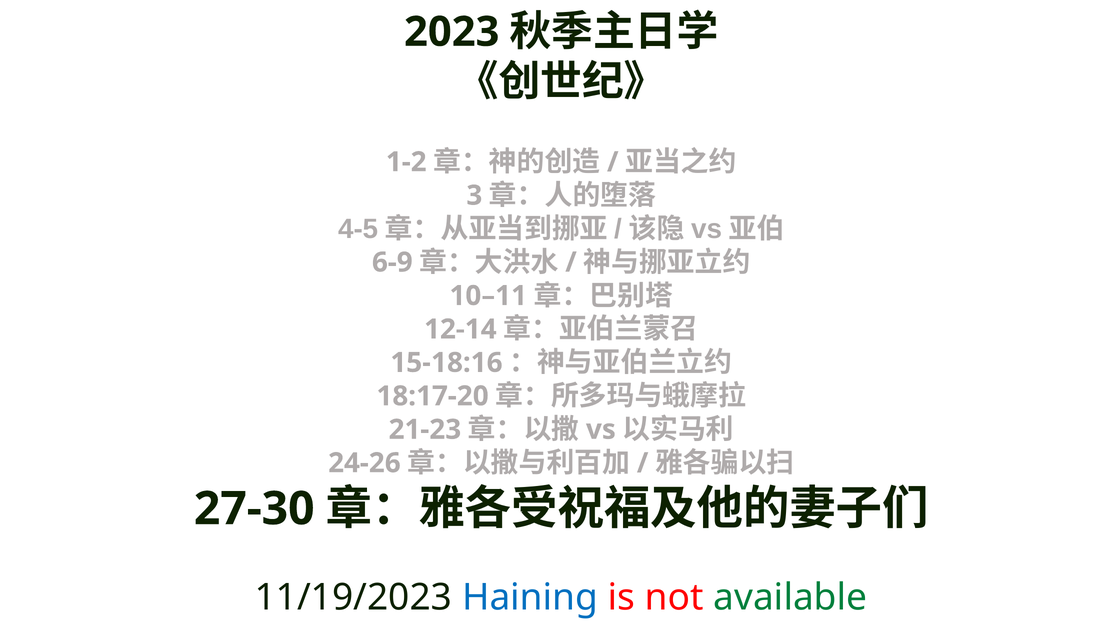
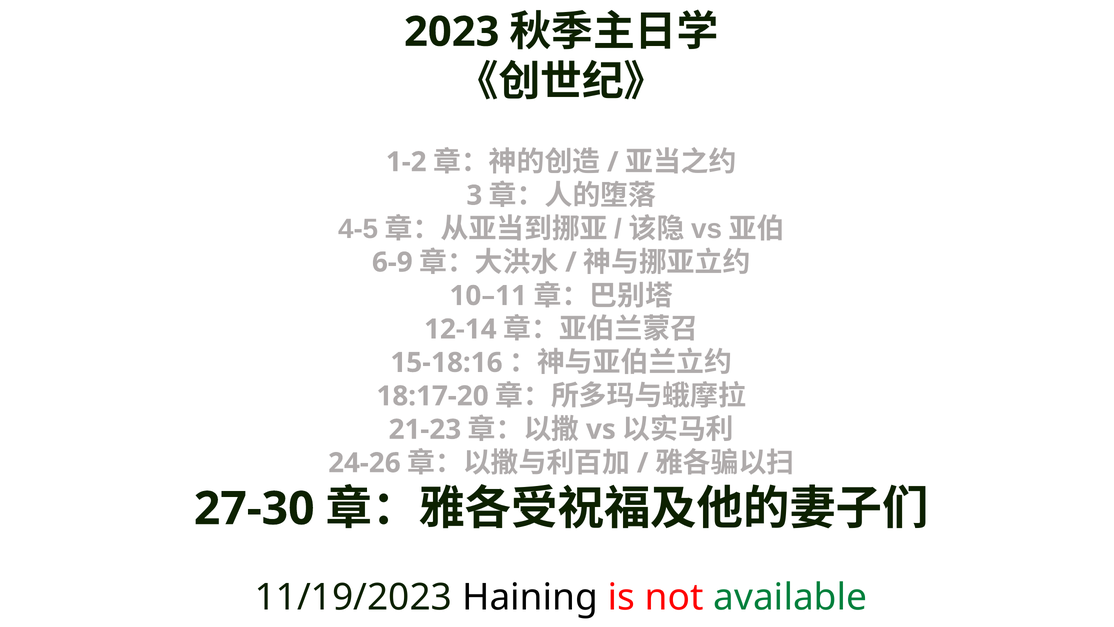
Haining colour: blue -> black (530, 597)
